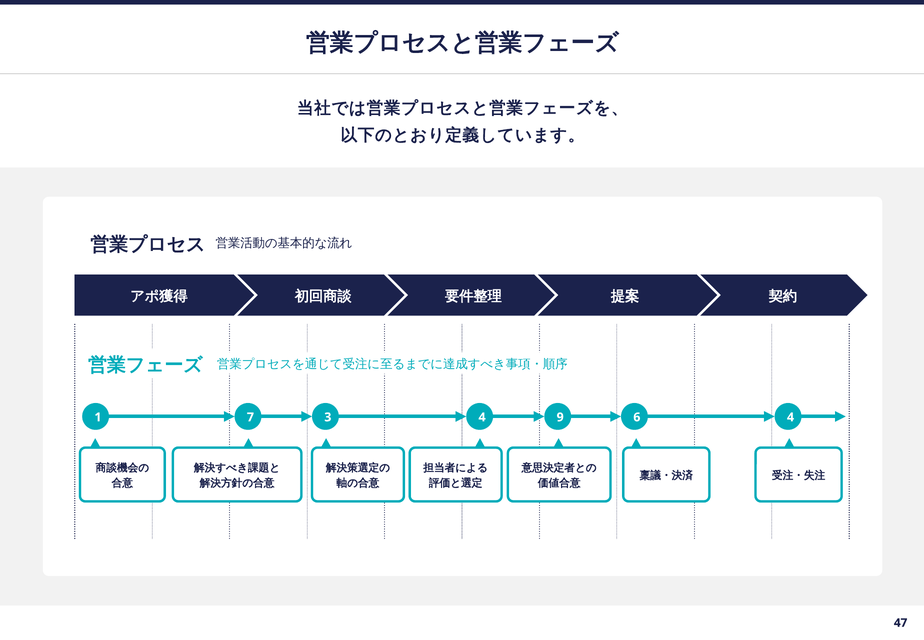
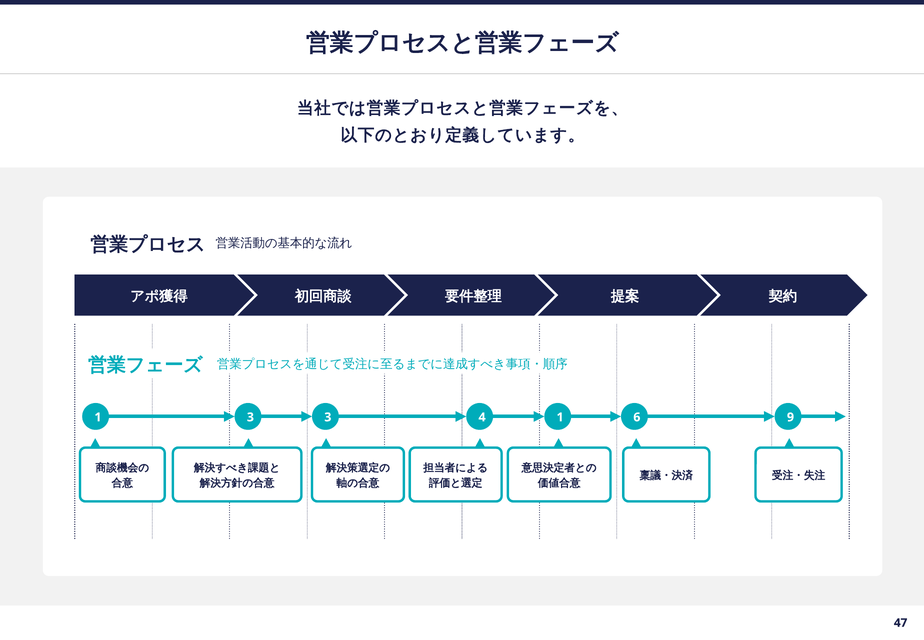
1 7: 7 -> 3 (250, 417)
4 9: 9 -> 1 (560, 417)
6 4: 4 -> 9 (790, 417)
